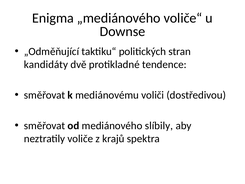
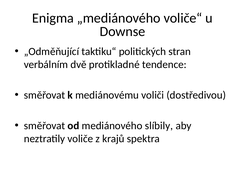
kandidáty: kandidáty -> verbálním (46, 64)
